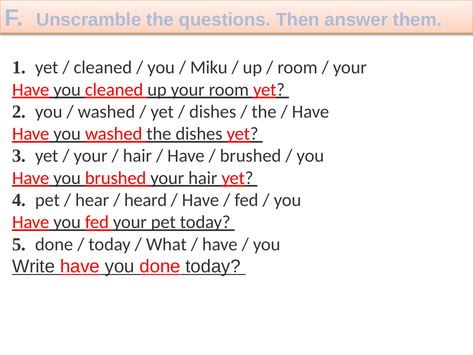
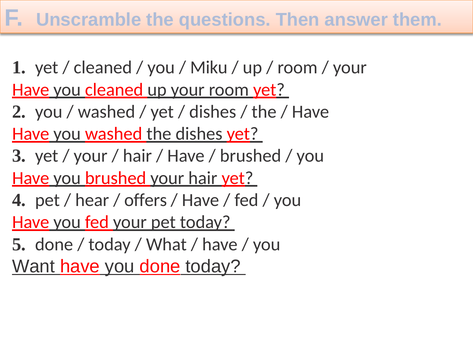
heard: heard -> offers (146, 200)
Write: Write -> Want (34, 266)
